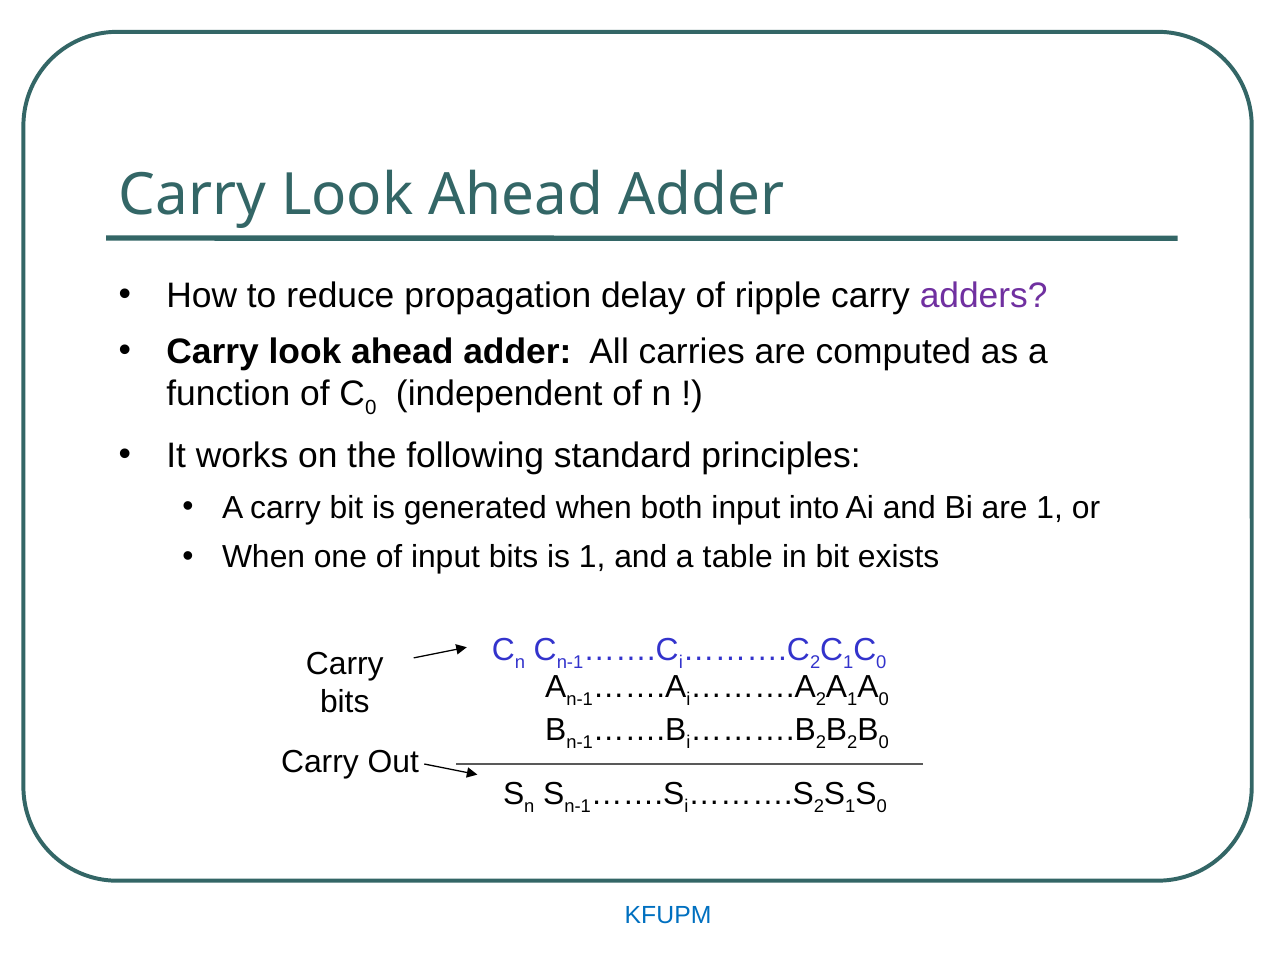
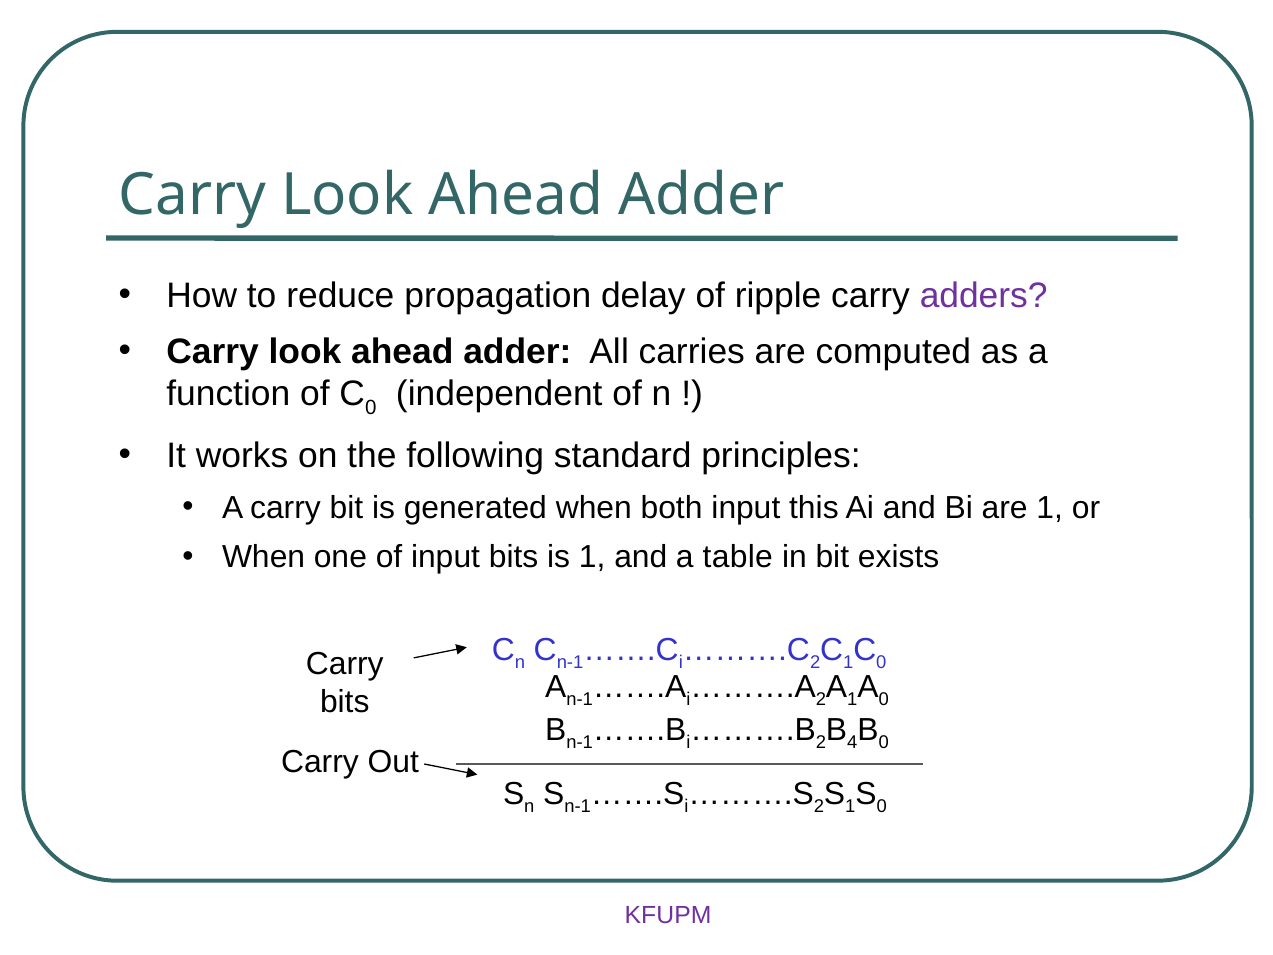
into: into -> this (814, 508)
2: 2 -> 4 (852, 742)
KFUPM colour: blue -> purple (668, 915)
